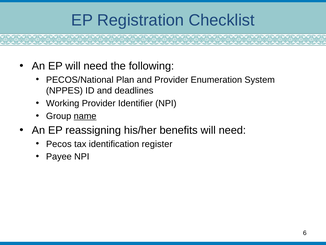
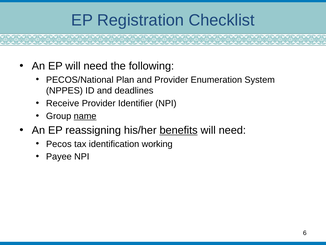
Working: Working -> Receive (63, 103)
benefits underline: none -> present (179, 130)
register: register -> working (157, 144)
